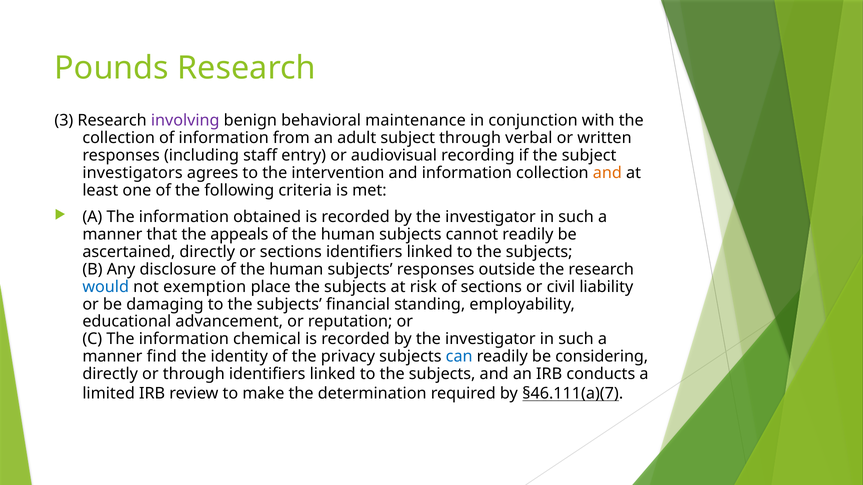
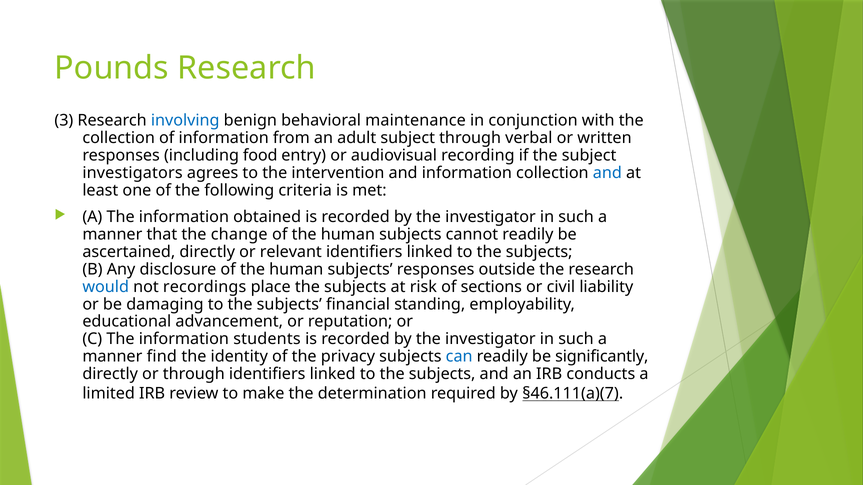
involving colour: purple -> blue (185, 121)
staff: staff -> food (260, 156)
and colour: orange -> blue (607, 173)
appeals: appeals -> change (239, 235)
or sections: sections -> relevant (291, 252)
exemption: exemption -> recordings (205, 287)
chemical: chemical -> students (267, 339)
considering: considering -> significantly (602, 357)
